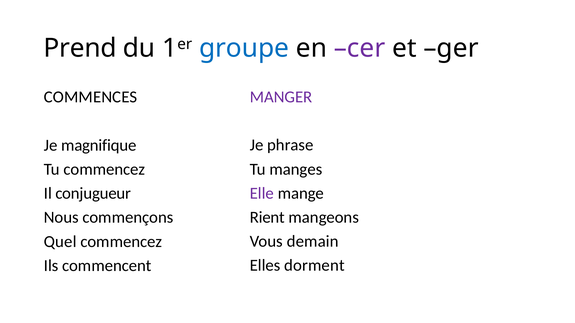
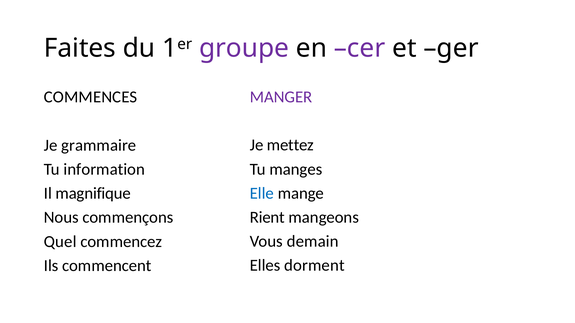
Prend: Prend -> Faites (80, 48)
groupe colour: blue -> purple (244, 48)
phrase: phrase -> mettez (290, 145)
magnifique: magnifique -> grammaire (99, 145)
Tu commencez: commencez -> information (104, 170)
Elle colour: purple -> blue (262, 193)
conjugueur: conjugueur -> magnifique (93, 194)
